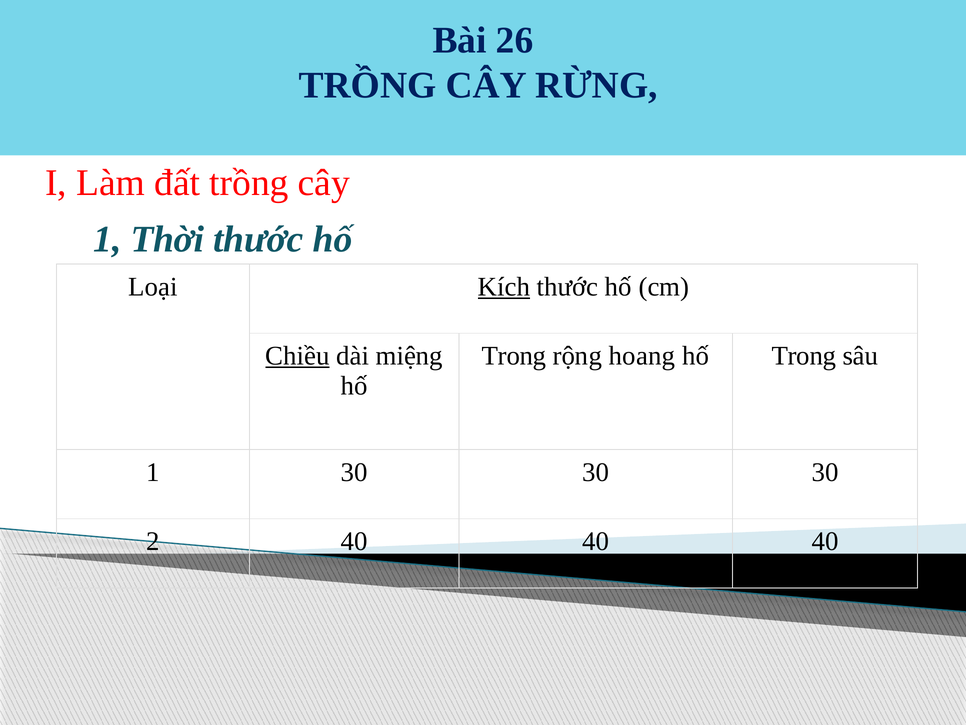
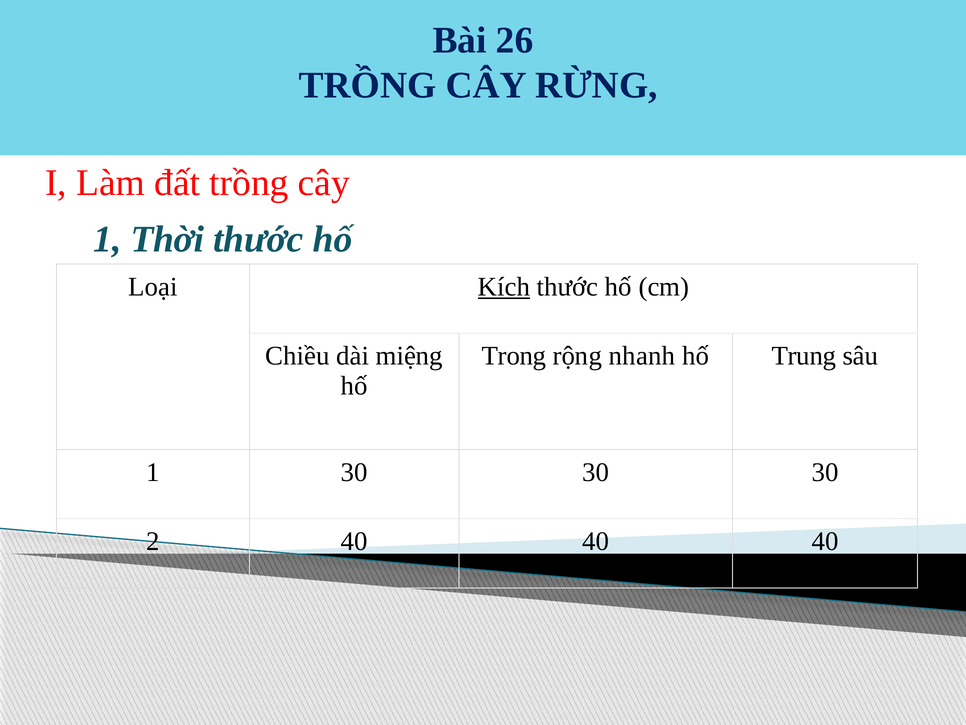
Chiều underline: present -> none (297, 356)
hoang: hoang -> nhanh (642, 356)
Trong: Trong -> Trung (804, 356)
